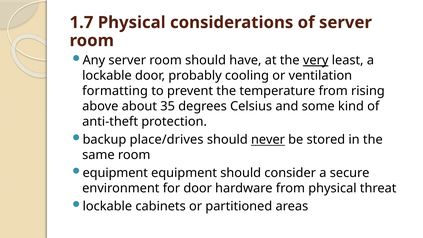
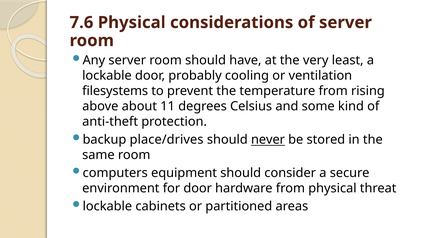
1.7: 1.7 -> 7.6 (81, 22)
very underline: present -> none (316, 60)
formatting: formatting -> filesystems (115, 91)
35: 35 -> 11 (168, 106)
equipment: equipment -> computers (115, 173)
